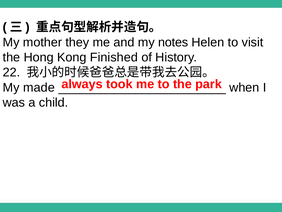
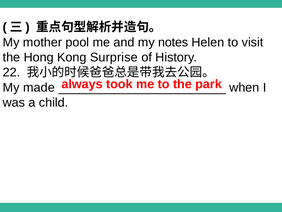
they: they -> pool (77, 42)
Finished: Finished -> Surprise (114, 57)
